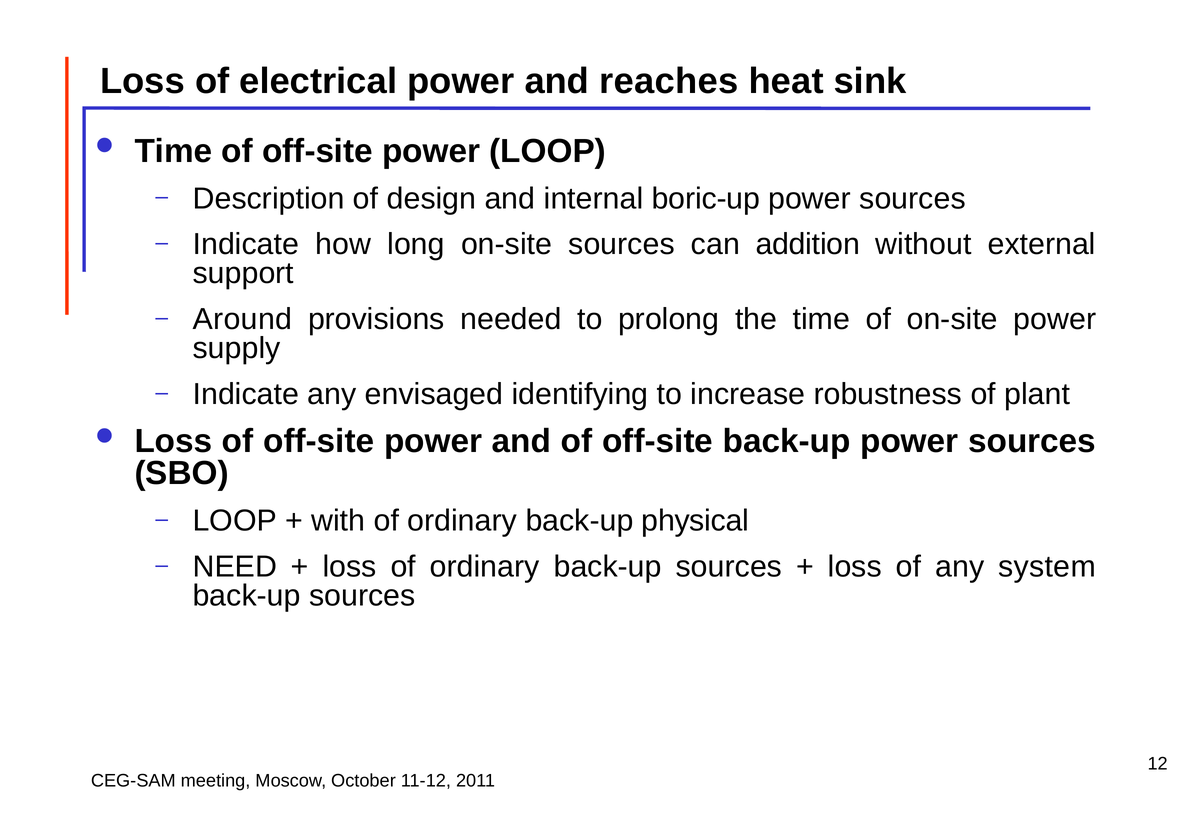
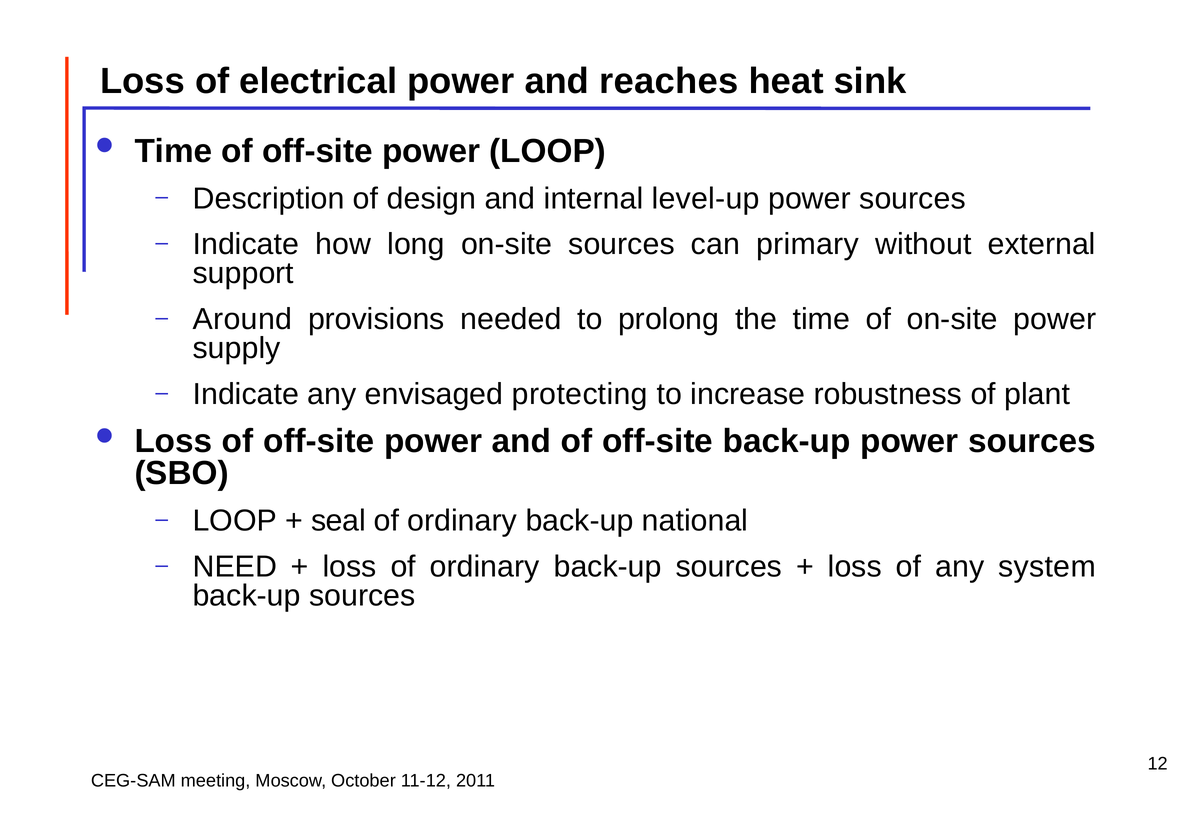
boric-up: boric-up -> level-up (706, 198)
addition: addition -> primary (808, 244)
identifying: identifying -> protecting (580, 394)
with: with -> seal (338, 521)
physical: physical -> national (695, 521)
